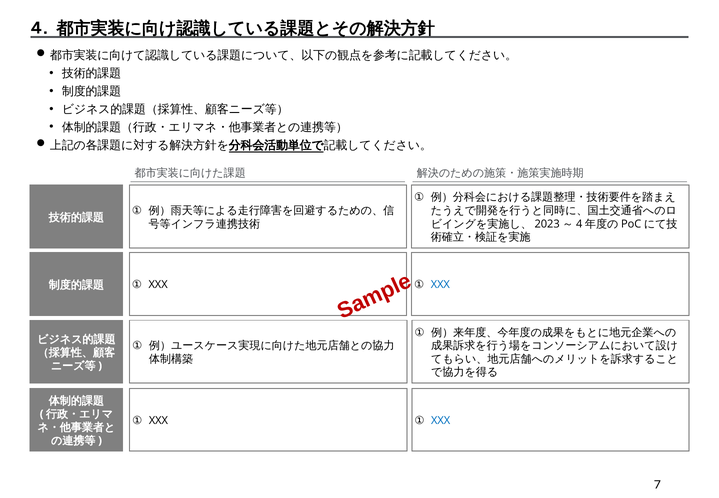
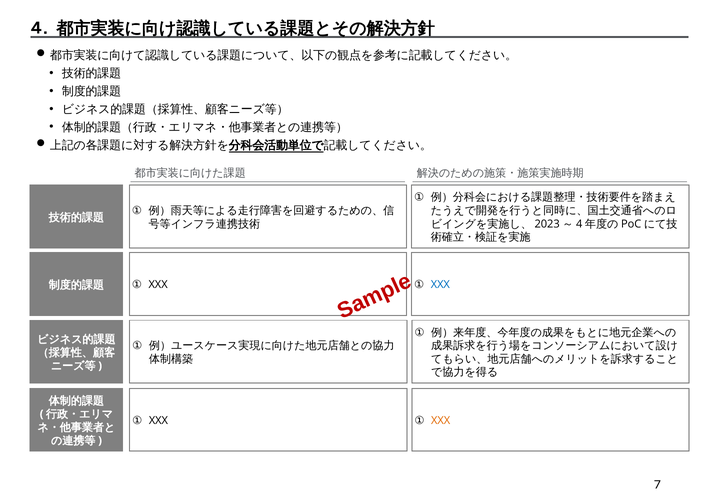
XXX colour: blue -> orange (441, 420)
